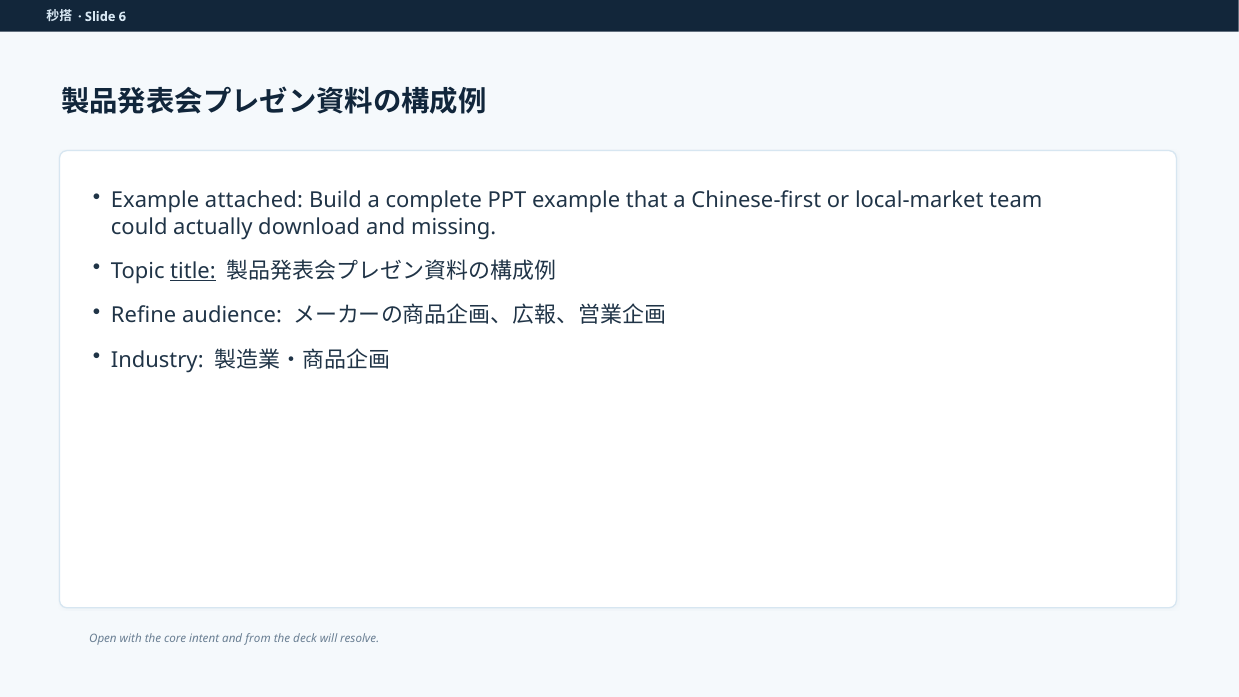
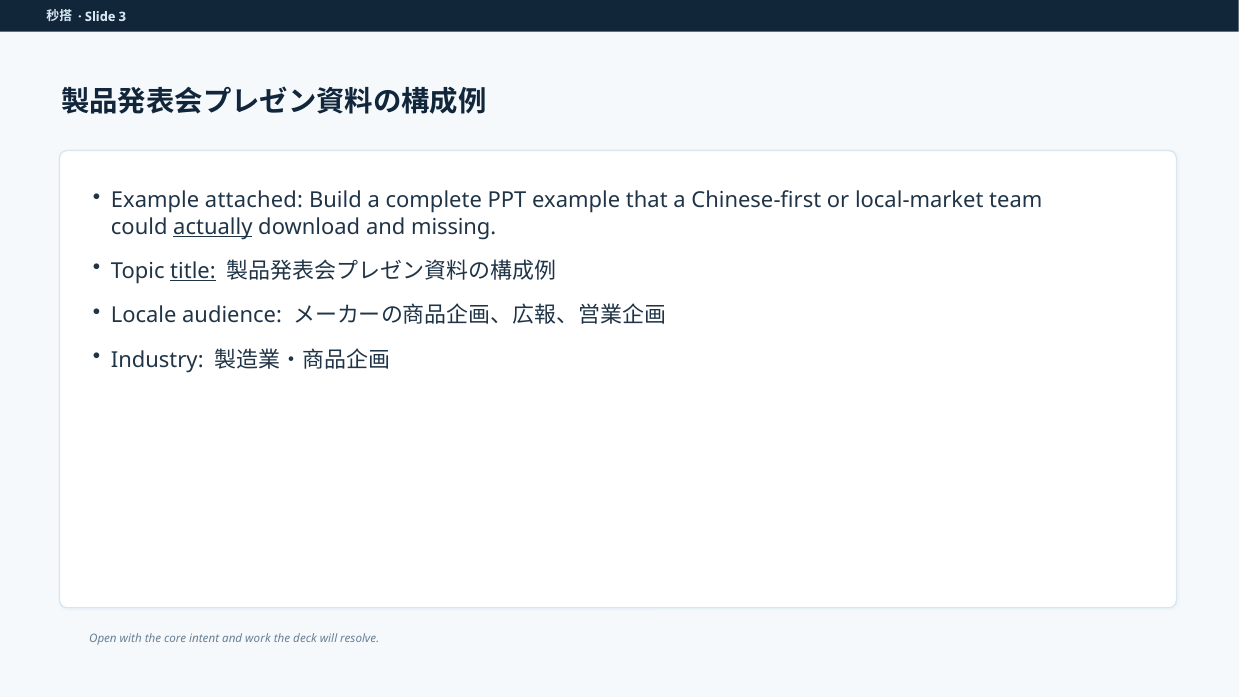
6: 6 -> 3 (122, 17)
actually underline: none -> present (213, 227)
Refine: Refine -> Locale (144, 316)
from: from -> work (258, 638)
